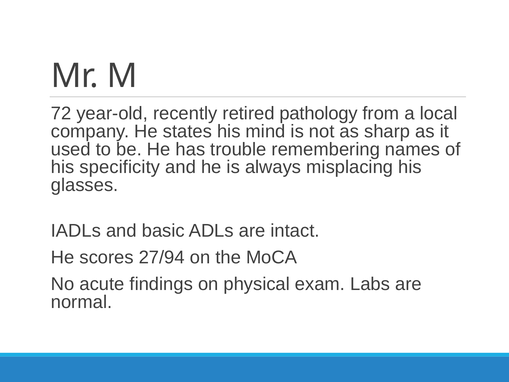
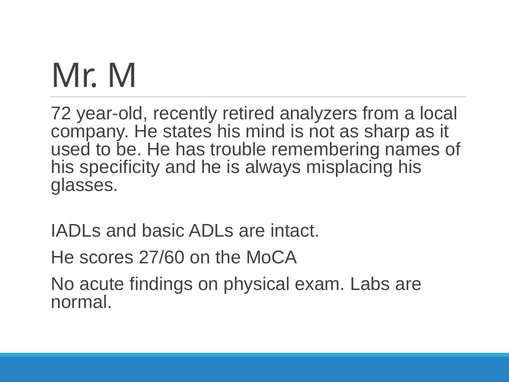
pathology: pathology -> analyzers (319, 114)
27/94: 27/94 -> 27/60 (162, 257)
